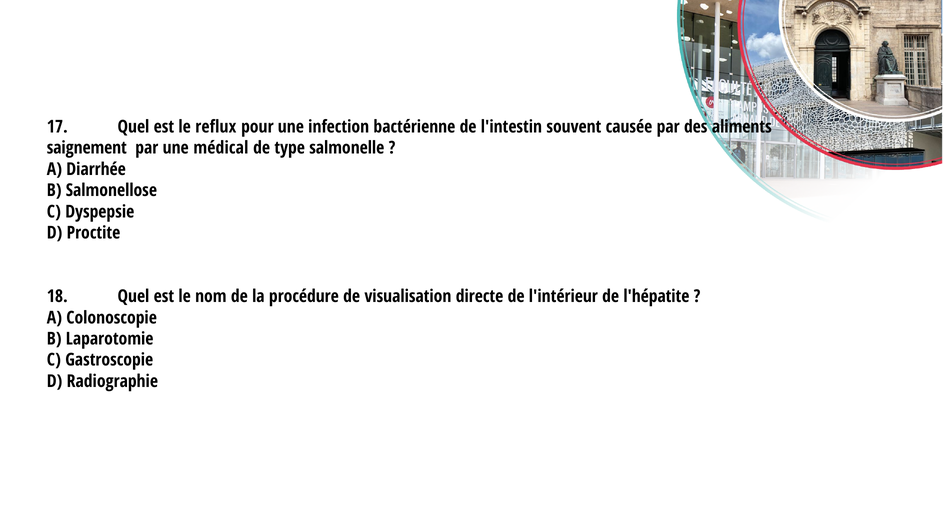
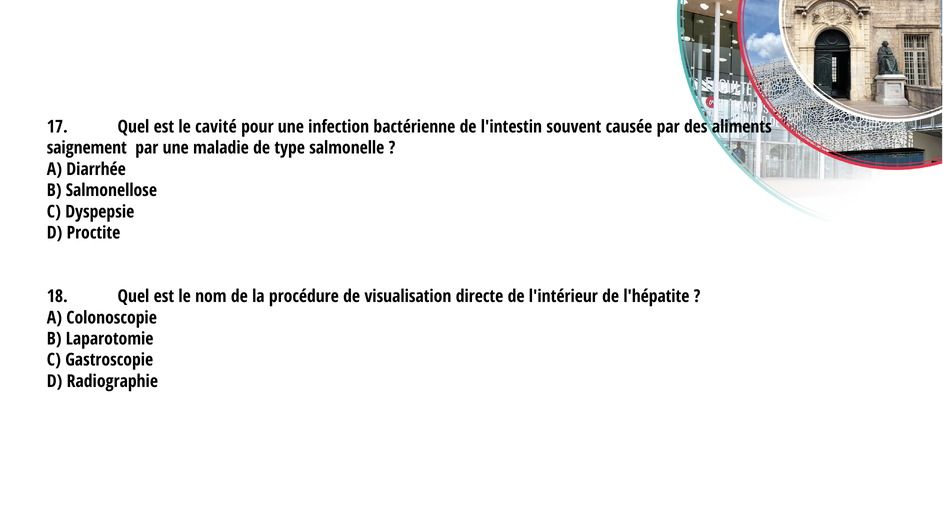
reflux: reflux -> cavité (216, 127)
médical: médical -> maladie (221, 148)
